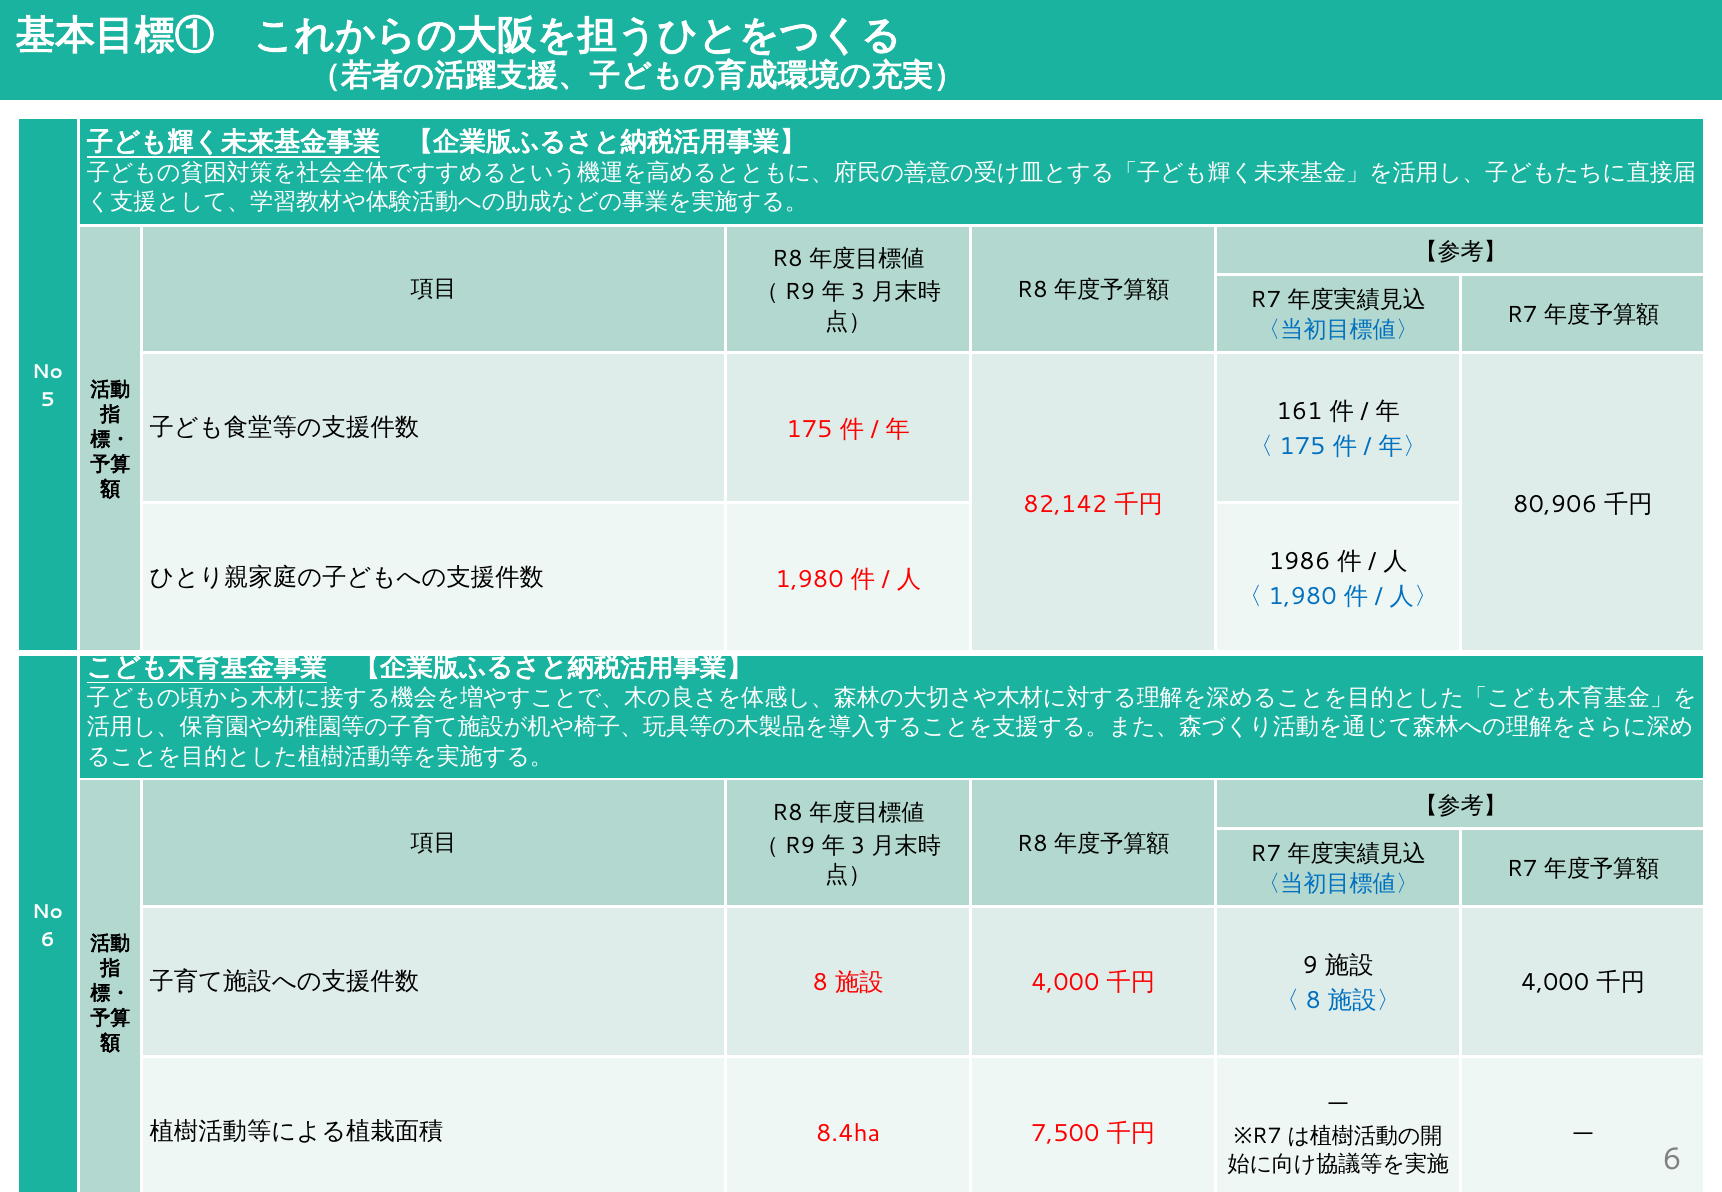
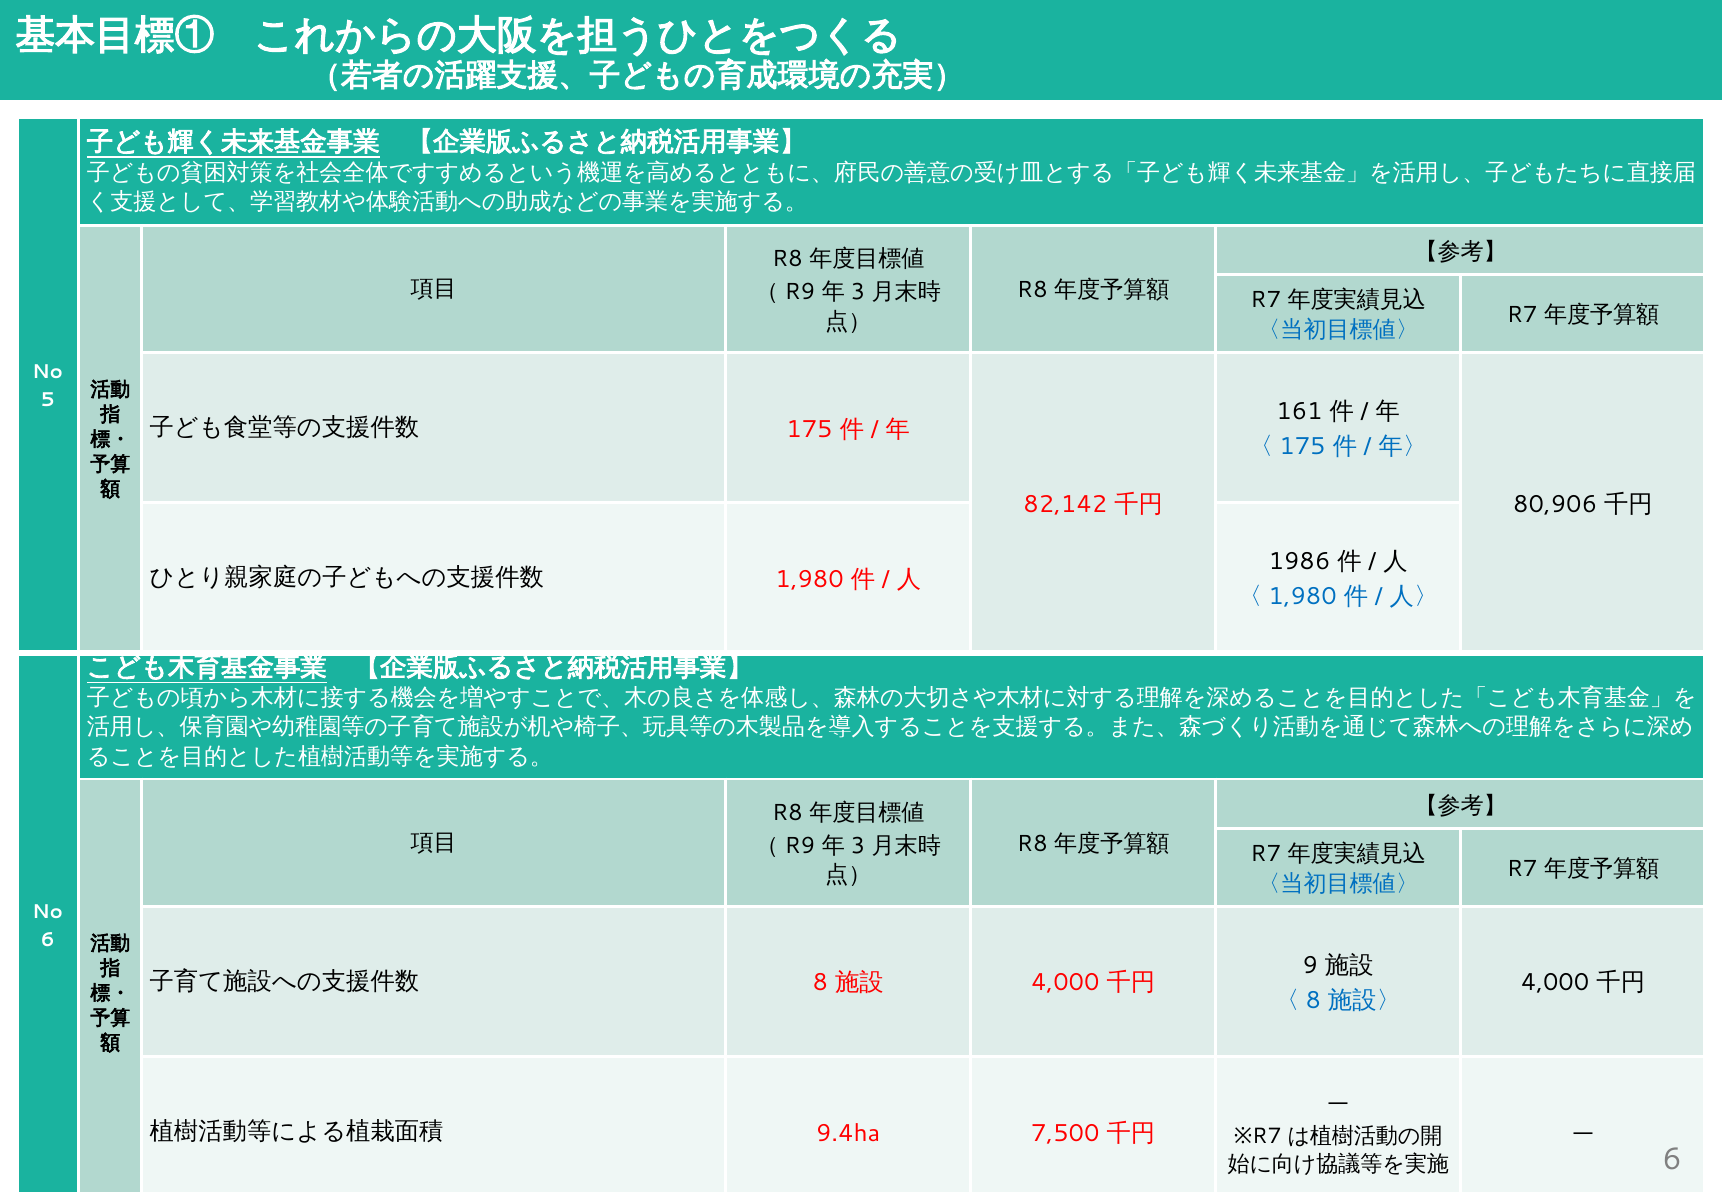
8.4ha: 8.4ha -> 9.4ha (848, 1133)
